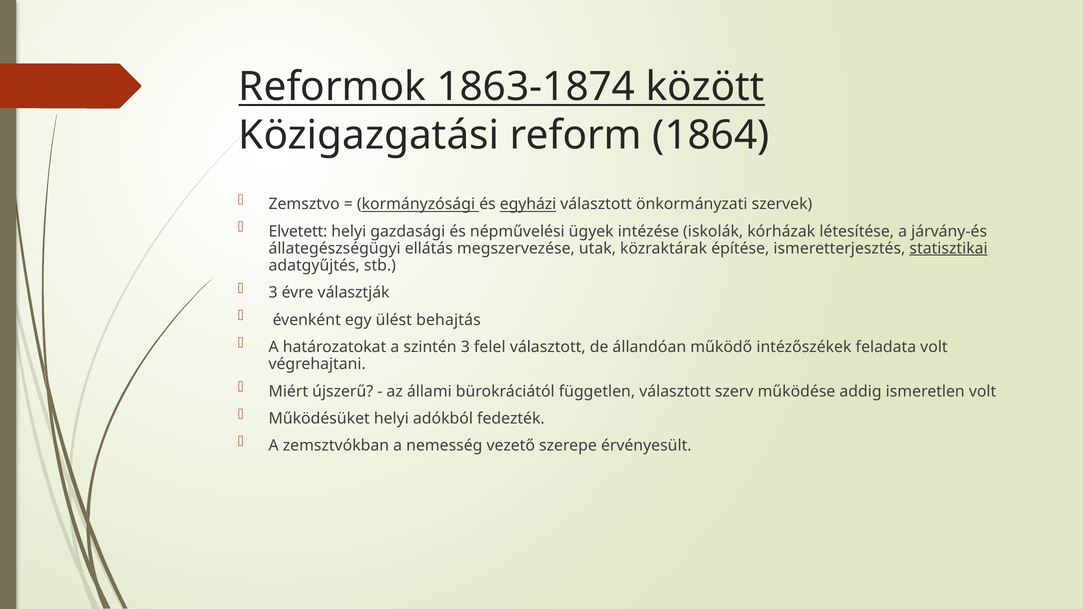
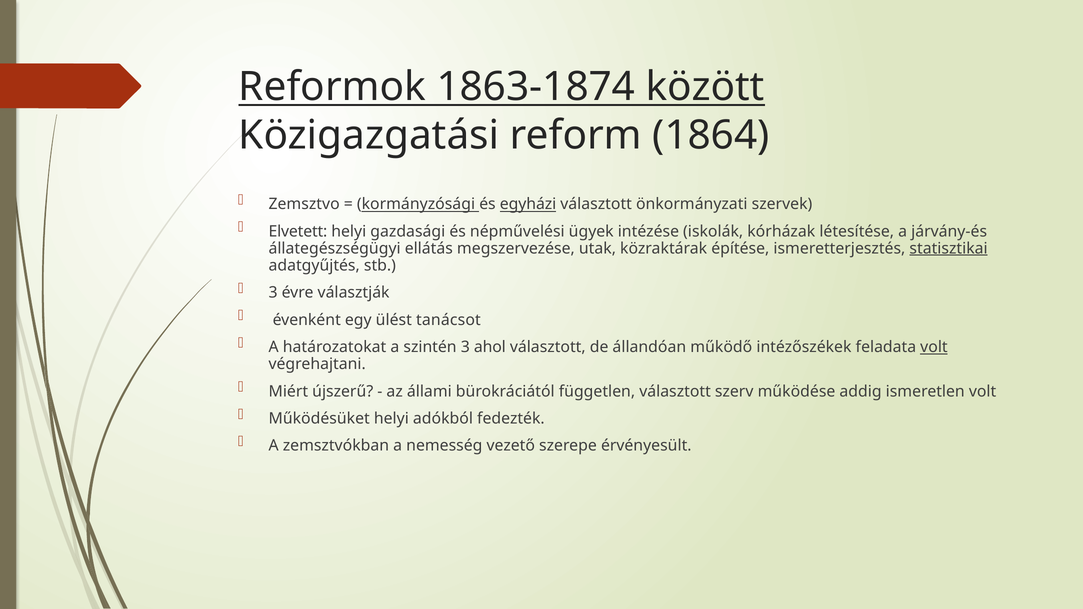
behajtás: behajtás -> tanácsot (448, 320)
felel: felel -> ahol (490, 347)
volt underline: none -> present (934, 347)
